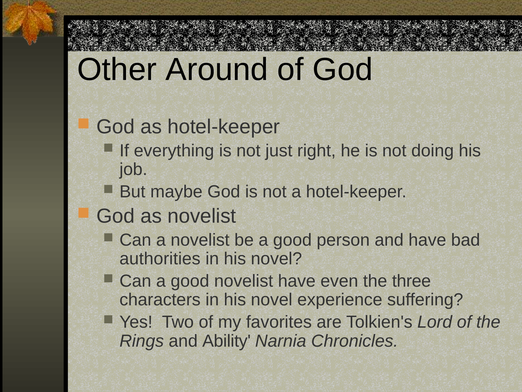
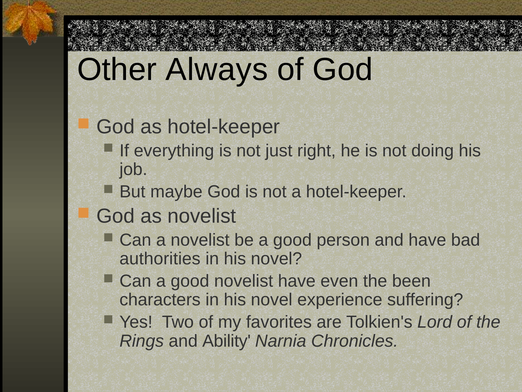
Around: Around -> Always (217, 70)
three: three -> been (411, 281)
